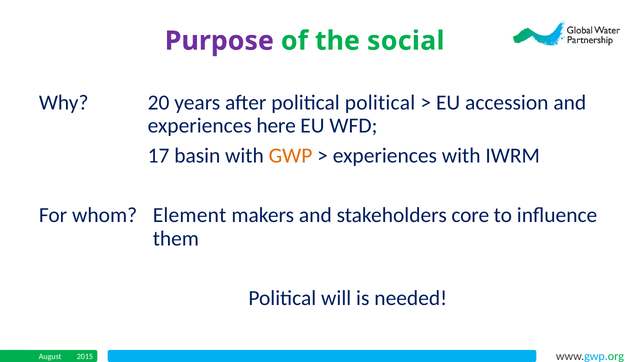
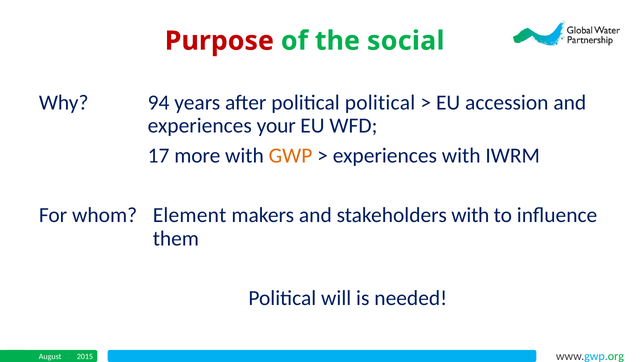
Purpose colour: purple -> red (219, 41)
20: 20 -> 94 (159, 103)
here: here -> your (276, 126)
basin: basin -> more (197, 156)
stakeholders core: core -> with (470, 215)
